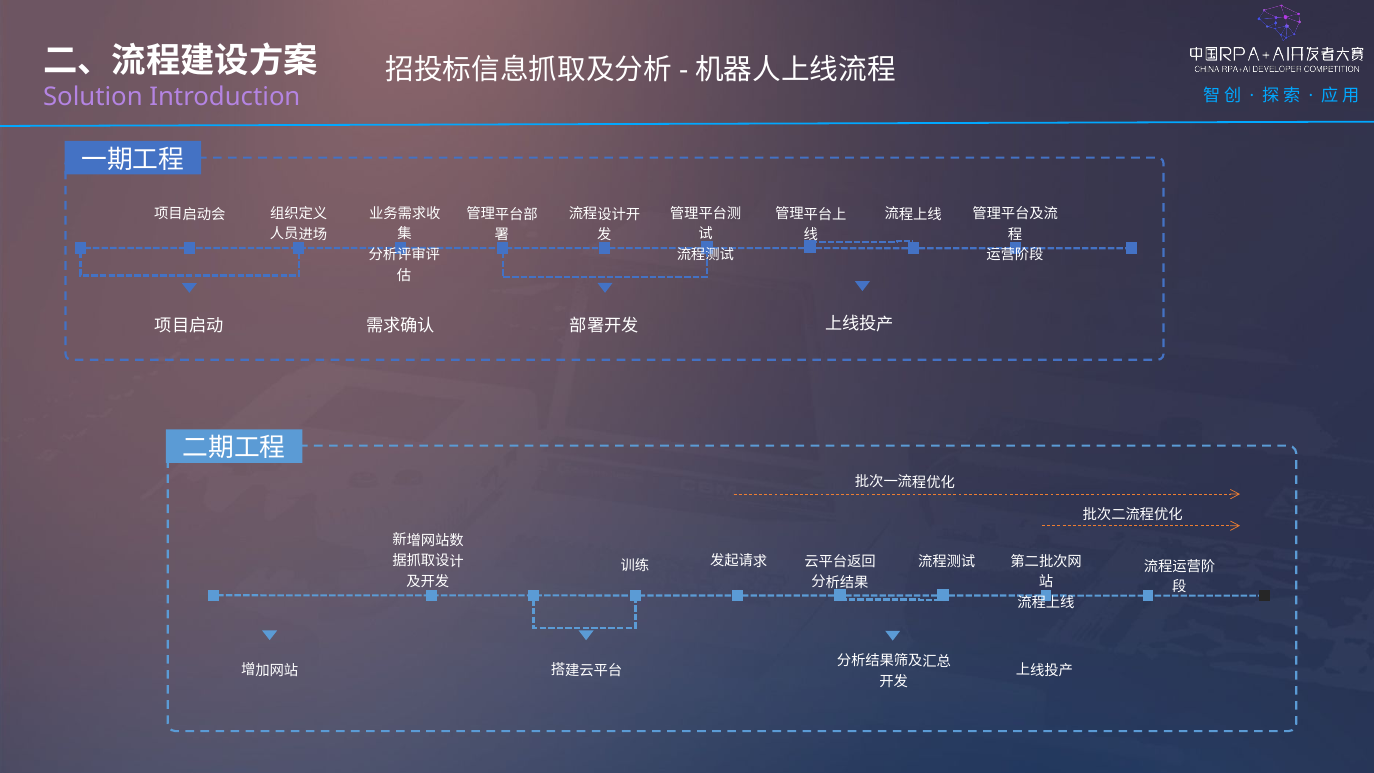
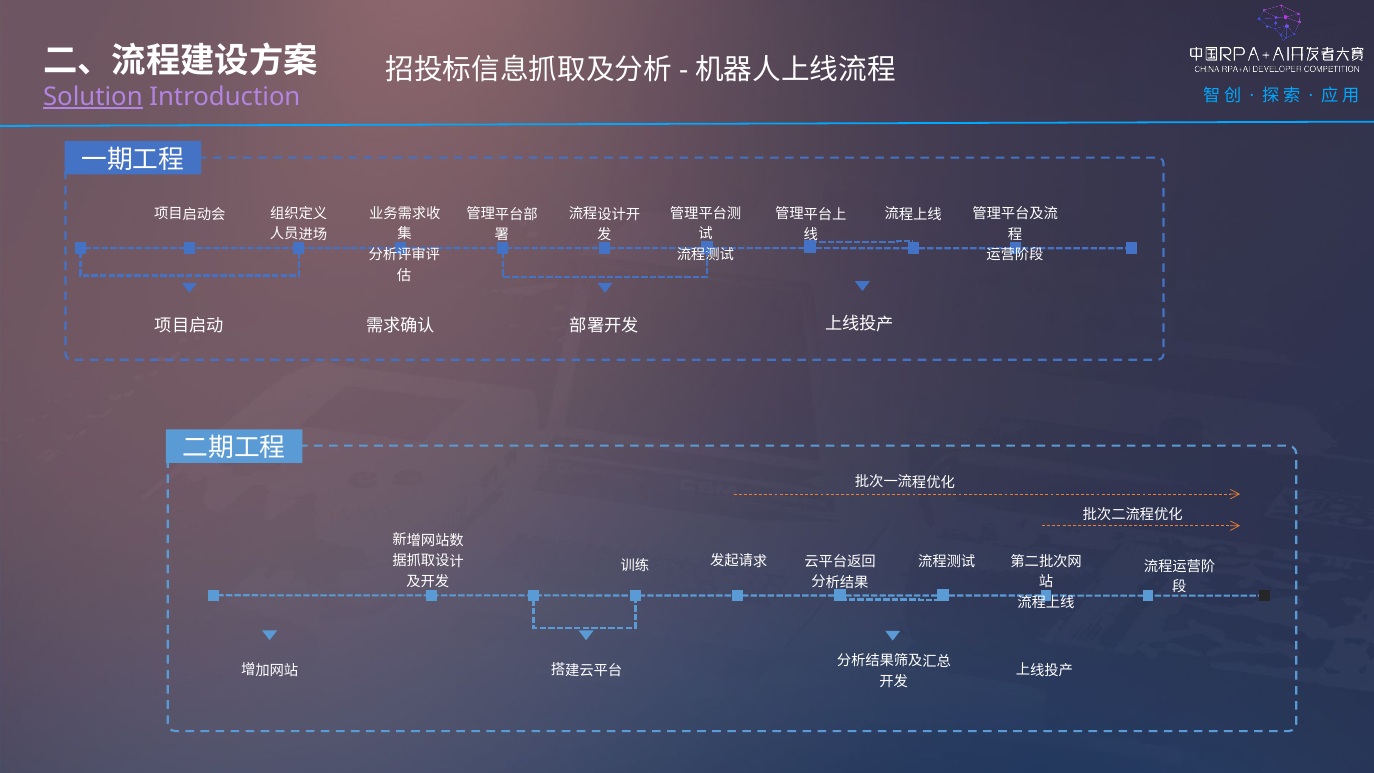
Solution underline: none -> present (93, 97)
